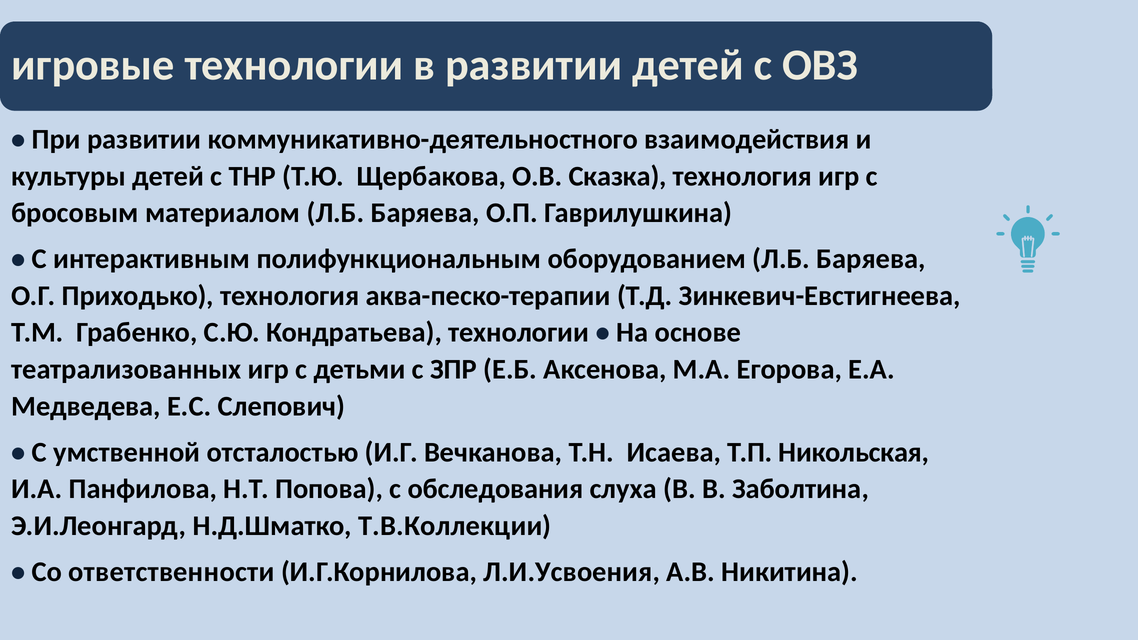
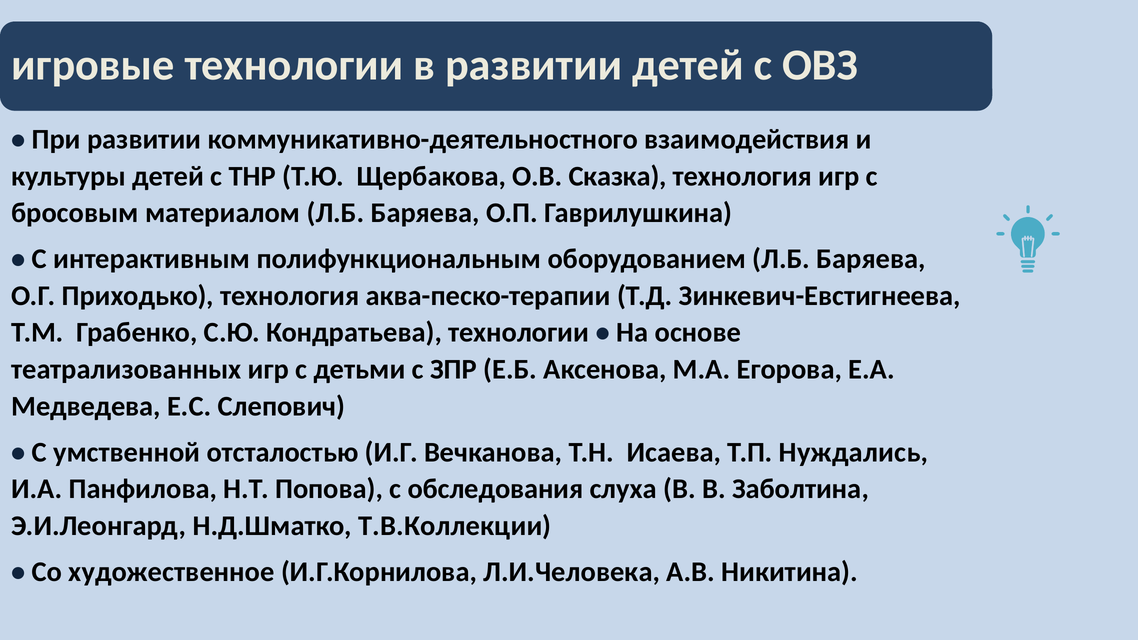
Никольская: Никольская -> Нуждались (854, 452)
ответственности: ответственности -> художественное (172, 572)
Л.И.Усвоения: Л.И.Усвоения -> Л.И.Человека (572, 572)
